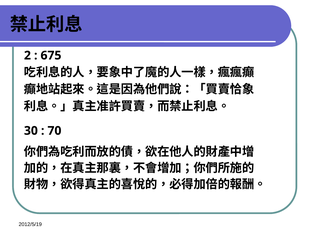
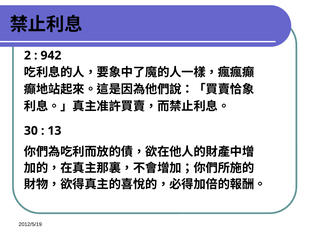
675: 675 -> 942 (51, 55)
70: 70 -> 13 (54, 131)
